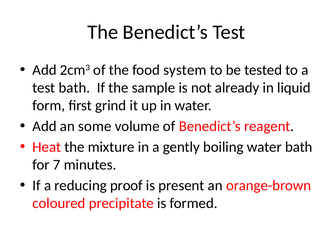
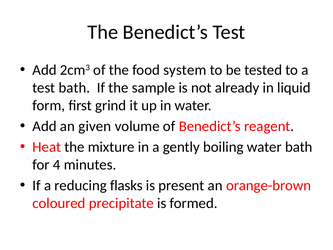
some: some -> given (95, 126)
7: 7 -> 4 (57, 165)
proof: proof -> flasks (126, 185)
